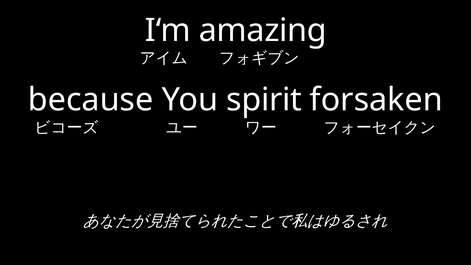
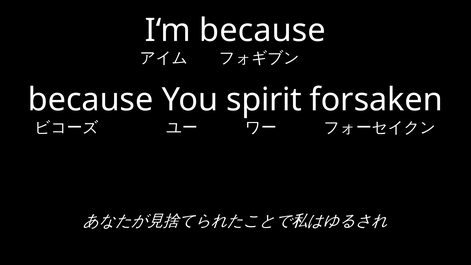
I‘m amazing: amazing -> because (263, 30)
